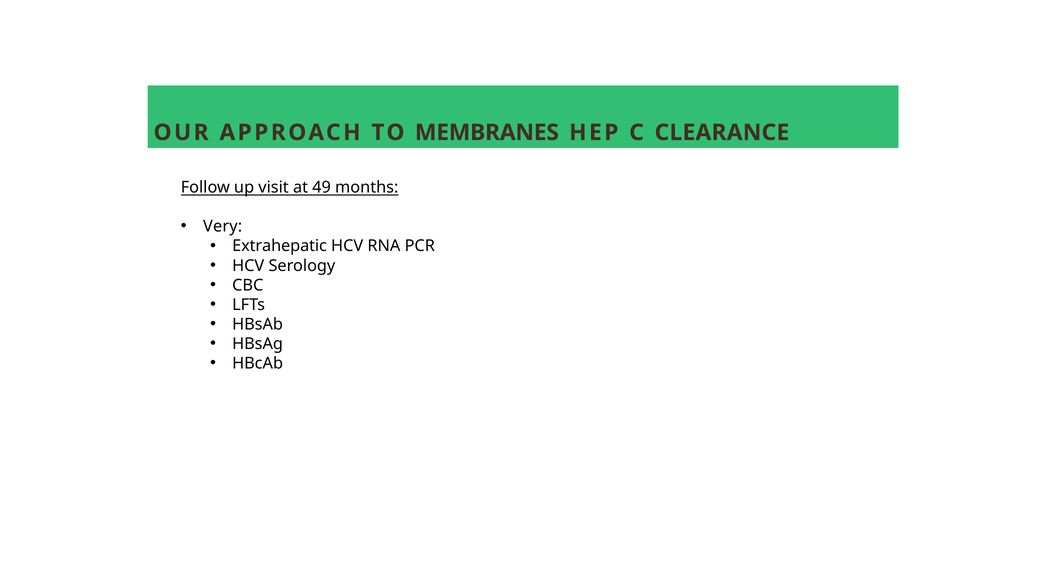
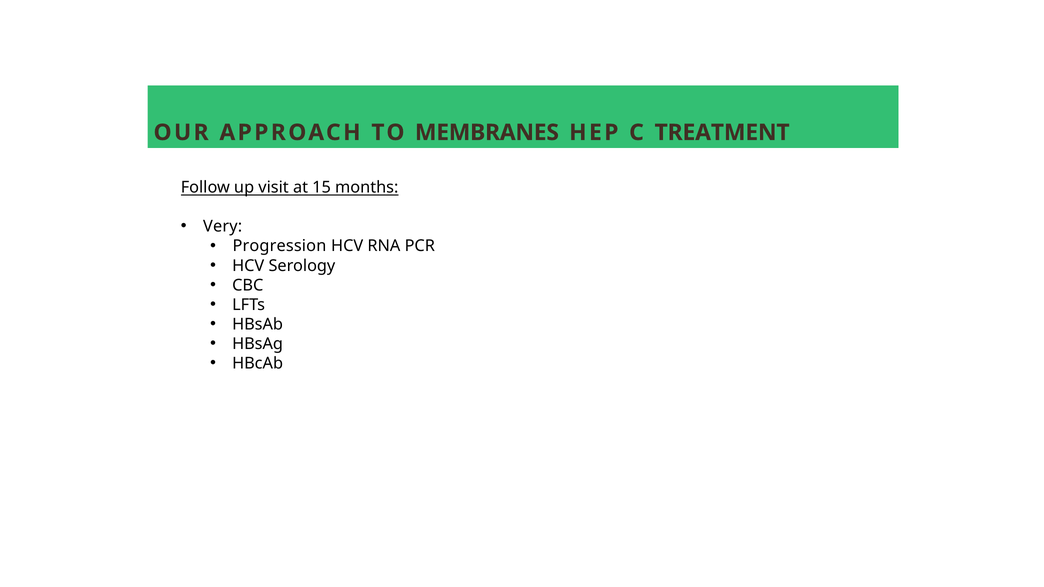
CLEARANCE: CLEARANCE -> TREATMENT (722, 133)
49: 49 -> 15 (322, 187)
Extrahepatic: Extrahepatic -> Progression (279, 246)
